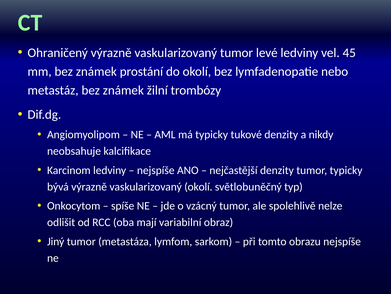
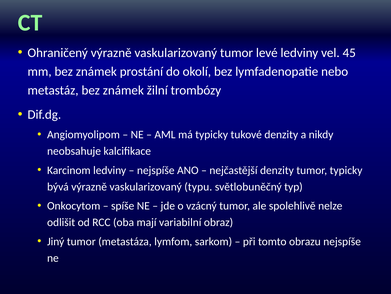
vaskularizovaný okolí: okolí -> typu (198, 186)
